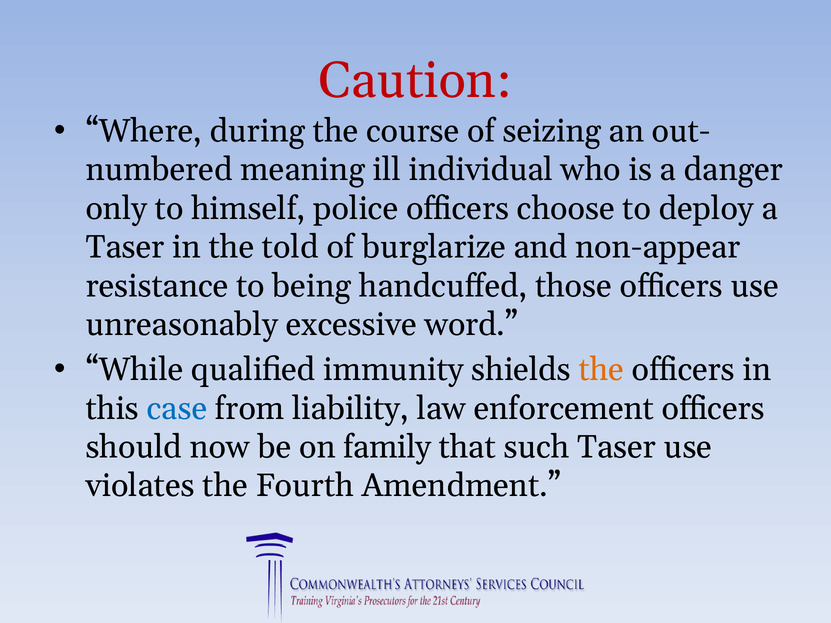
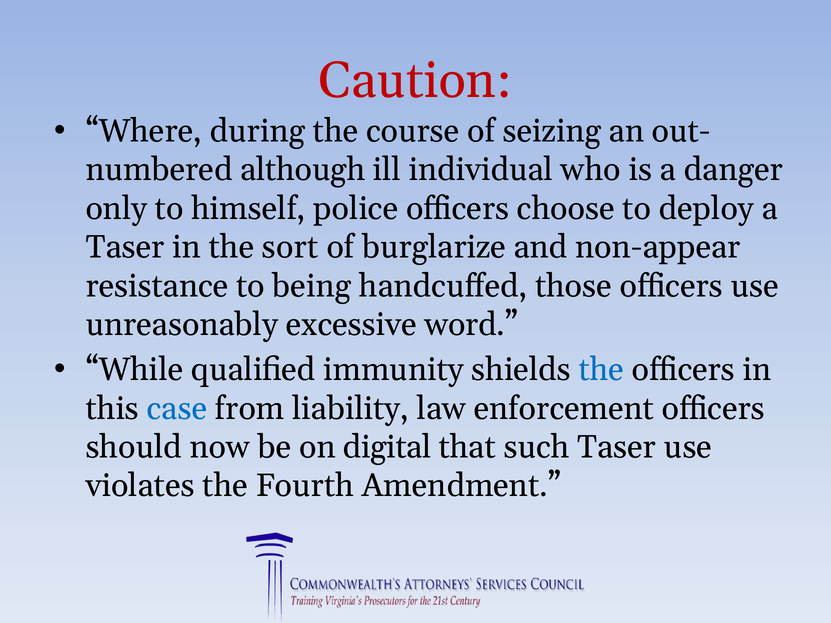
meaning: meaning -> although (303, 170)
told: told -> sort (290, 247)
the colour: orange -> blue (601, 370)
family: family -> digital (387, 447)
